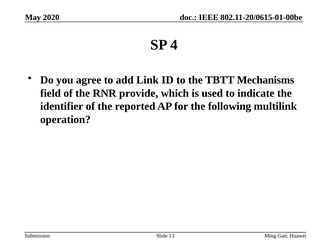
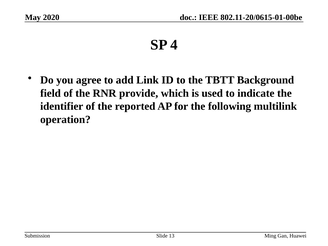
Mechanisms: Mechanisms -> Background (266, 80)
